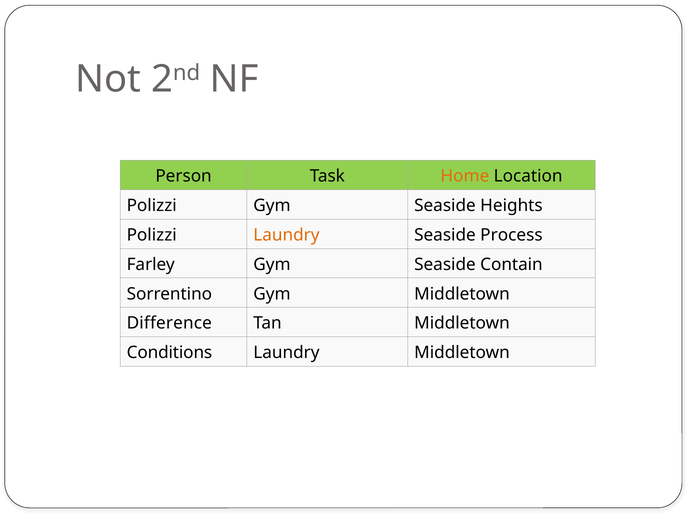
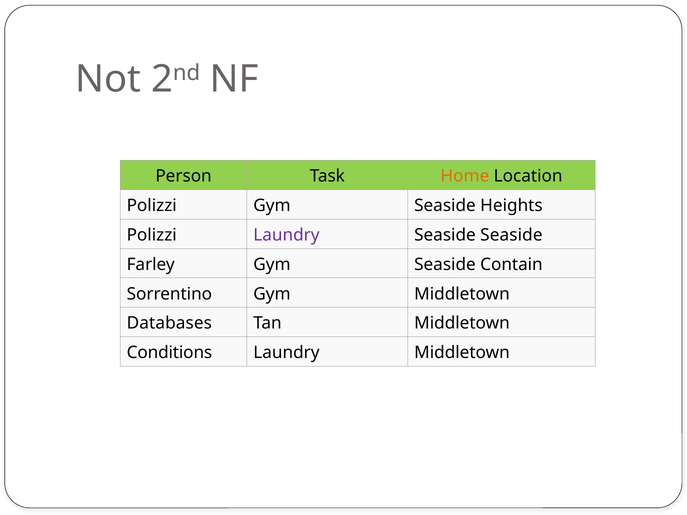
Laundry colour: orange -> purple (286, 235)
Seaside Process: Process -> Seaside (511, 235)
Difference: Difference -> Databases (169, 323)
